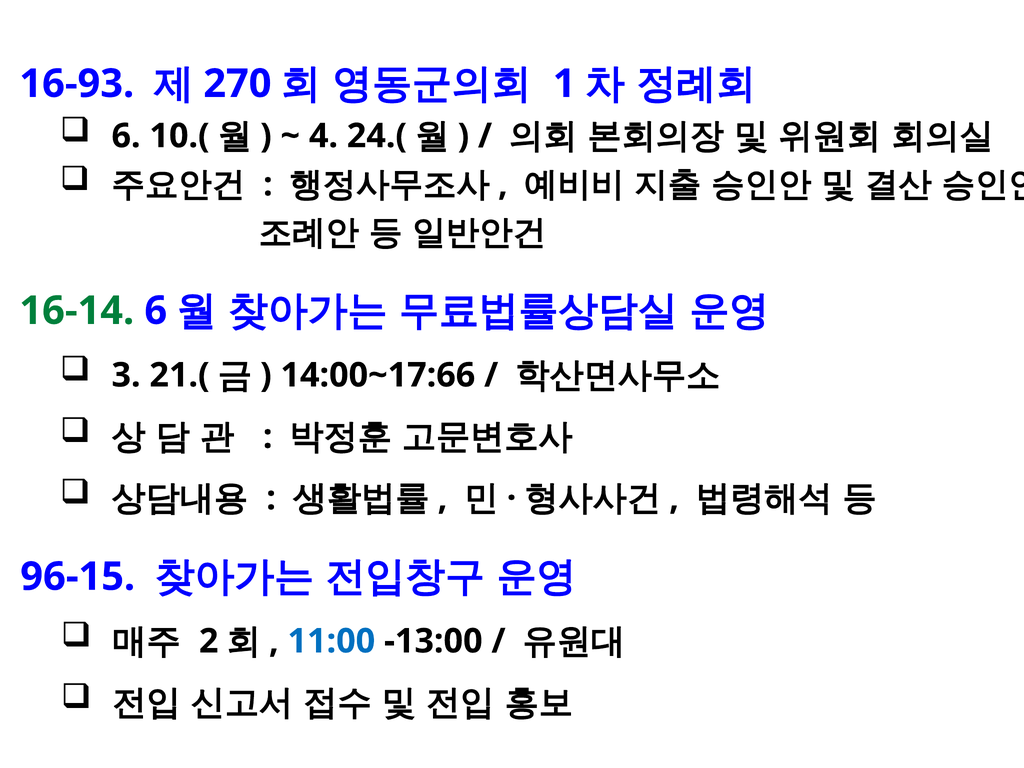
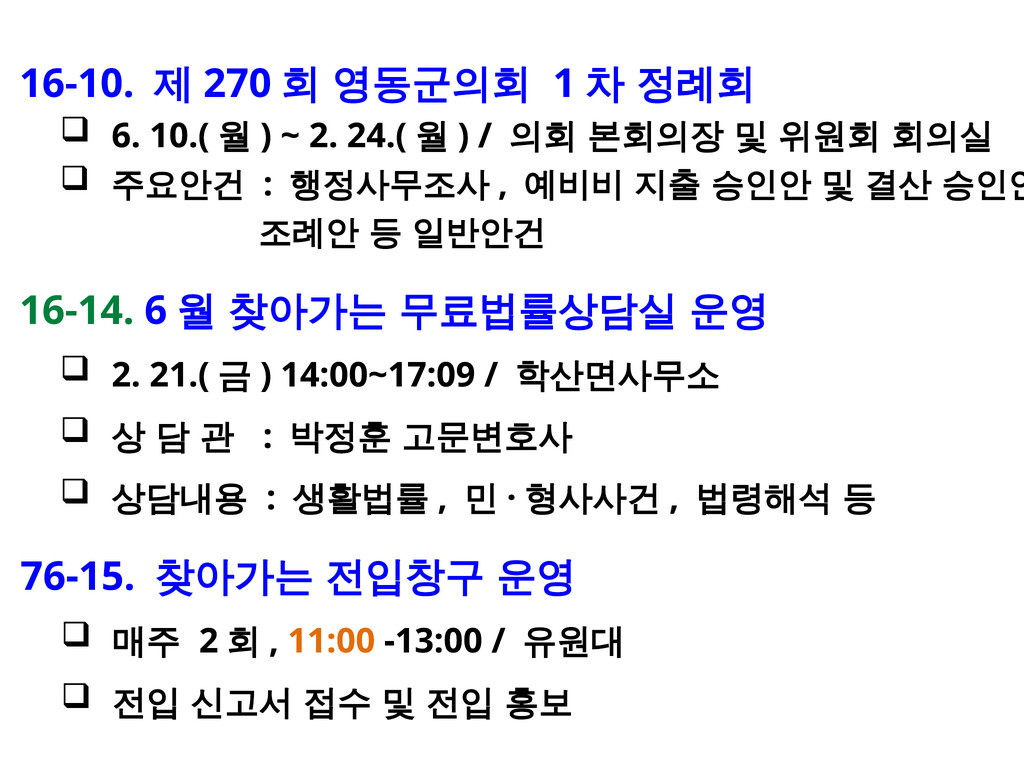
16-93: 16-93 -> 16-10 (77, 84)
4: 4 -> 2 (323, 136)
3: 3 -> 2 (126, 375)
14:00~17:66: 14:00~17:66 -> 14:00~17:09 (378, 375)
96-15: 96-15 -> 76-15 (78, 577)
11:00 colour: blue -> orange (331, 641)
